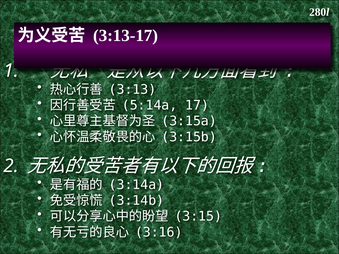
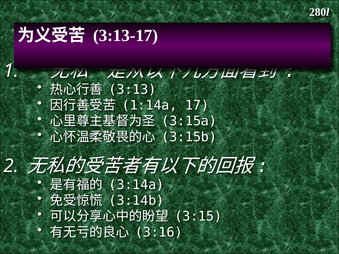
5:14a: 5:14a -> 1:14a (150, 105)
